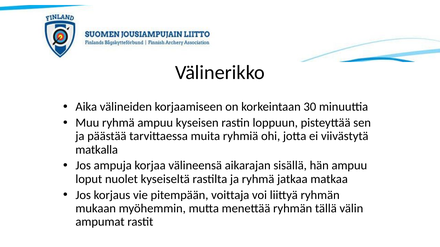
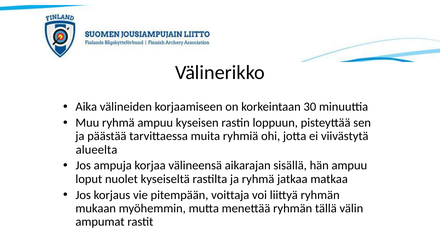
matkalla: matkalla -> alueelta (97, 150)
